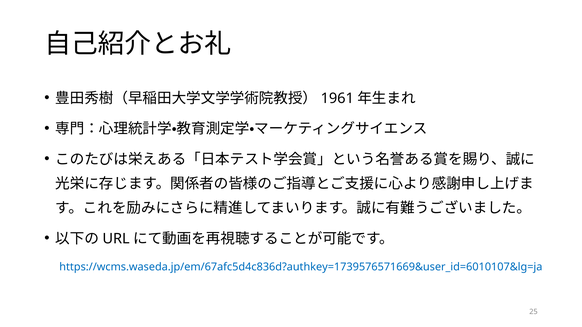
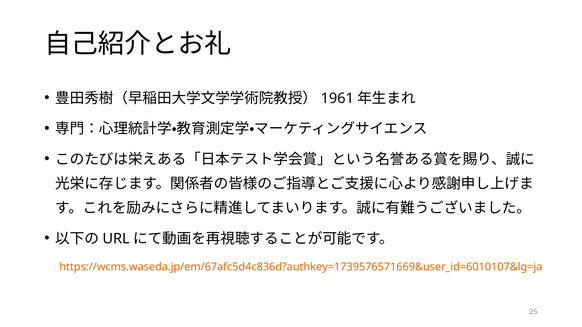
https://wcms.waseda.jp/em/67afc5d4c836d?authkey=1739576571669&user_id=6010107&lg=ja colour: blue -> orange (301, 267)
